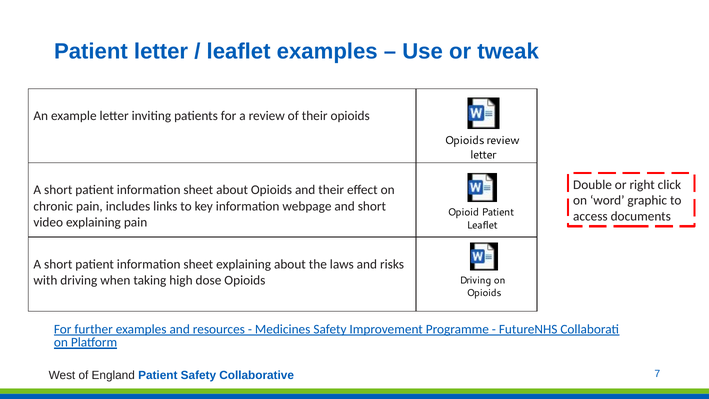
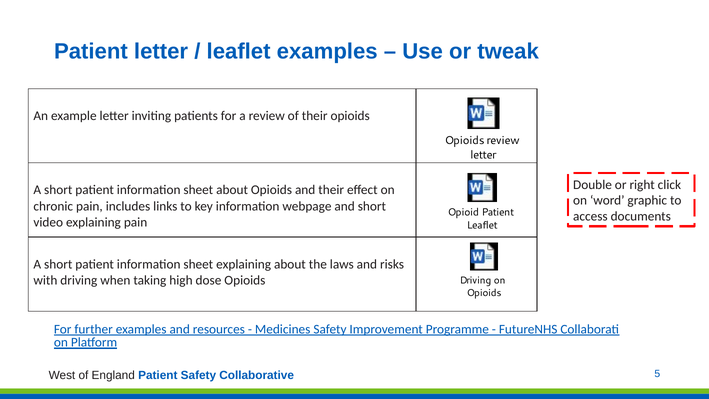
7: 7 -> 5 (657, 374)
